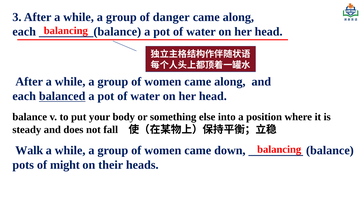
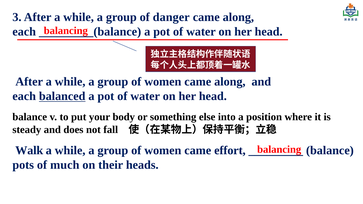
down: down -> effort (230, 151)
might: might -> much (65, 165)
